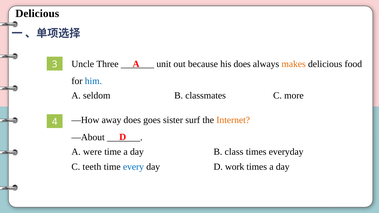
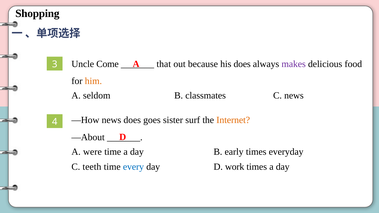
Delicious: Delicious -> Shopping (37, 13)
Three: Three -> Come (108, 64)
unit: unit -> that (164, 64)
makes colour: orange -> purple (294, 64)
him colour: blue -> orange (93, 81)
C more: more -> news (294, 96)
—How away: away -> news (111, 120)
class: class -> early (234, 152)
